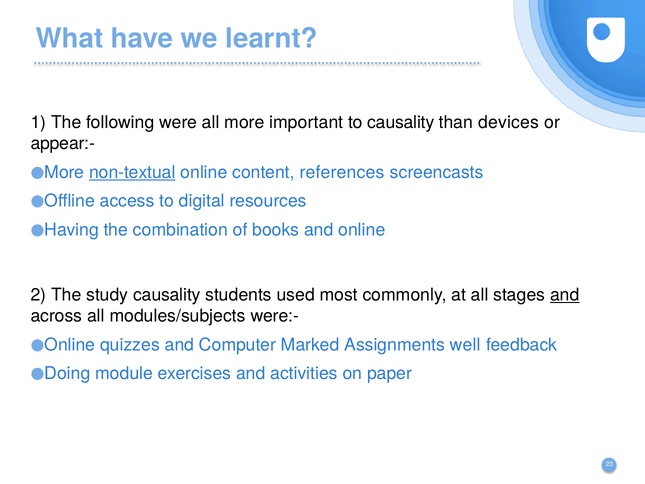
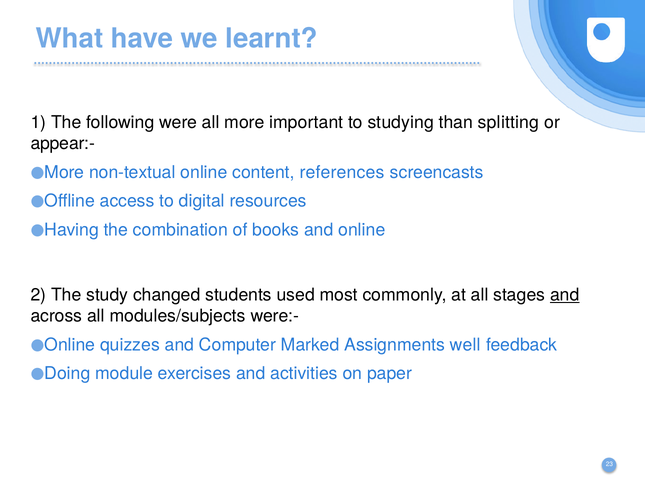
to causality: causality -> studying (401, 122)
devices: devices -> splitting (509, 122)
non-textual underline: present -> none (132, 172)
study causality: causality -> changed (167, 295)
